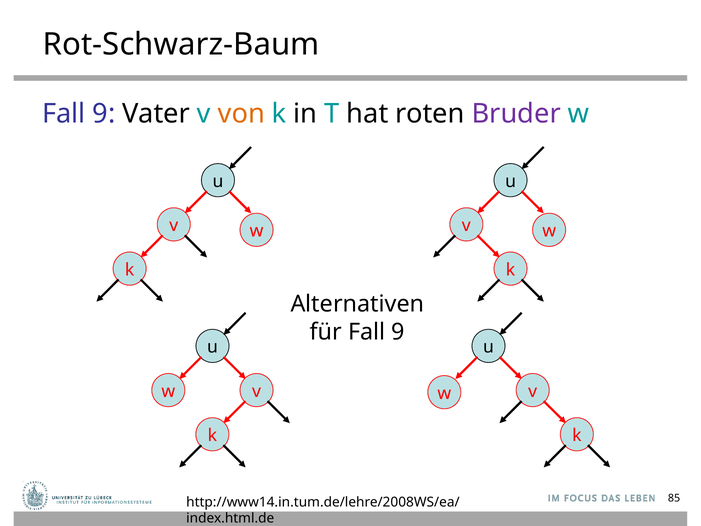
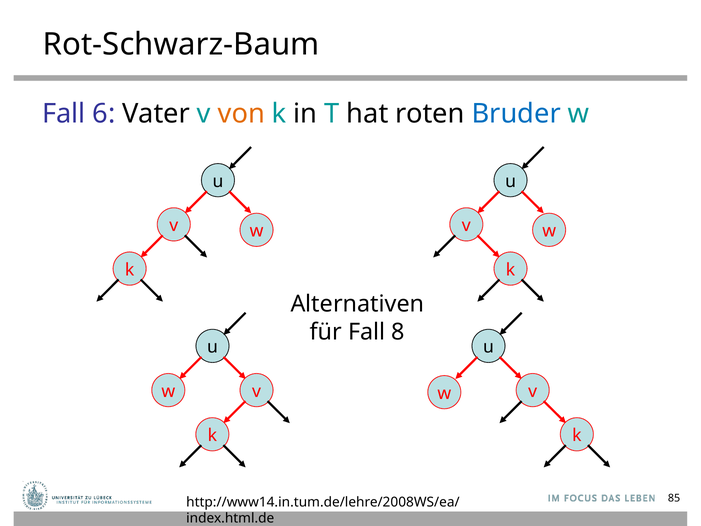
9: 9 -> 6 (104, 114)
Bruder colour: purple -> blue (516, 114)
für Fall 9: 9 -> 8 (398, 332)
